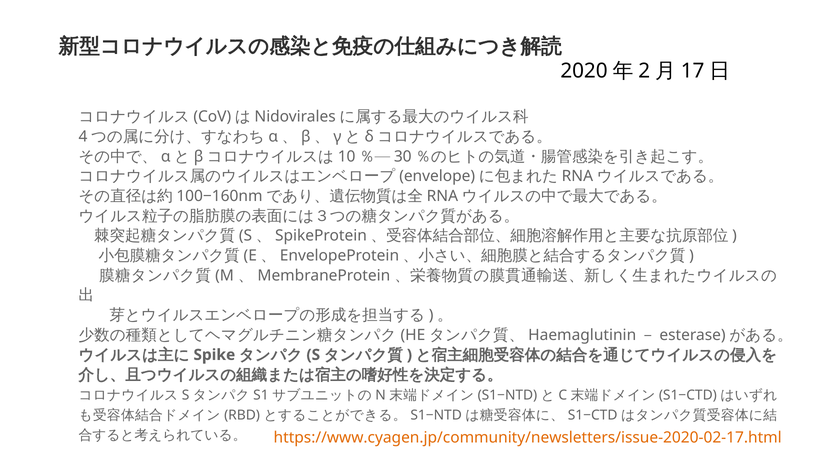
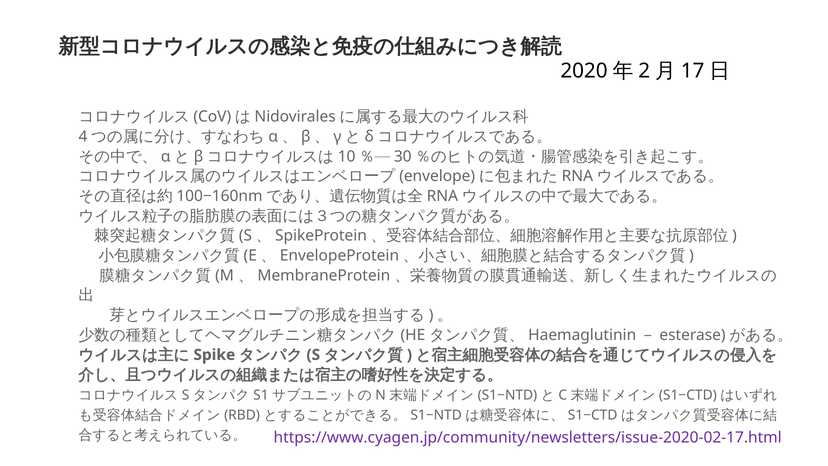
https://www.cyagen.jp/community/newsletters/issue-2020-02-17.html colour: orange -> purple (528, 438)
